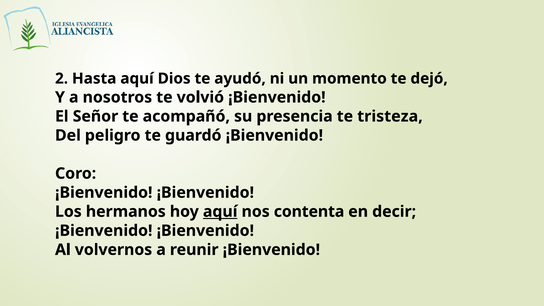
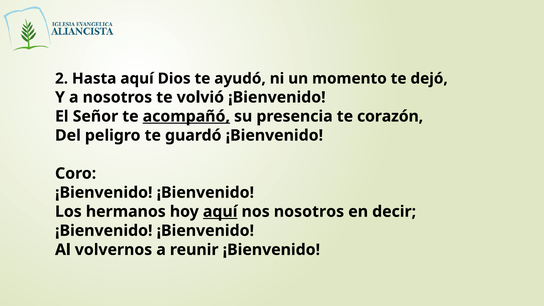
acompañó underline: none -> present (186, 116)
tristeza: tristeza -> corazón (390, 116)
nos contenta: contenta -> nosotros (309, 212)
